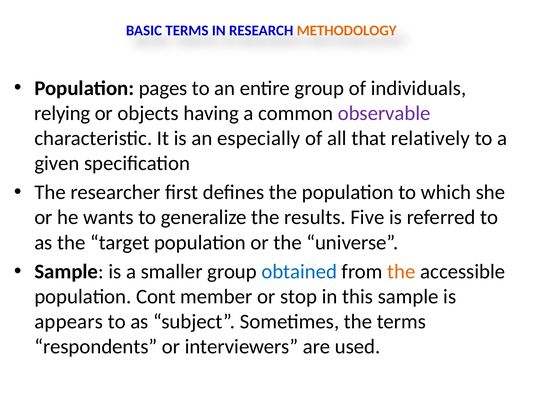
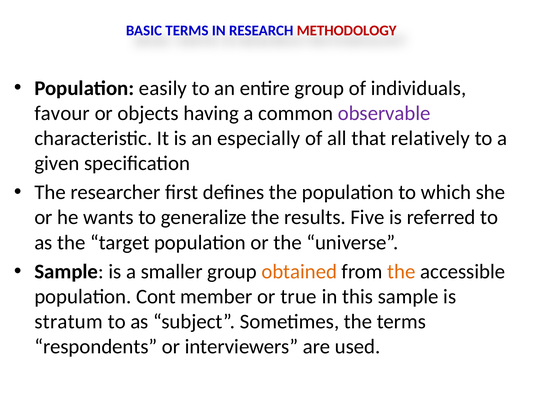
METHODOLOGY colour: orange -> red (347, 31)
pages: pages -> easily (163, 88)
relying: relying -> favour (62, 113)
obtained colour: blue -> orange (299, 272)
stop: stop -> true (298, 297)
appears: appears -> stratum (69, 322)
